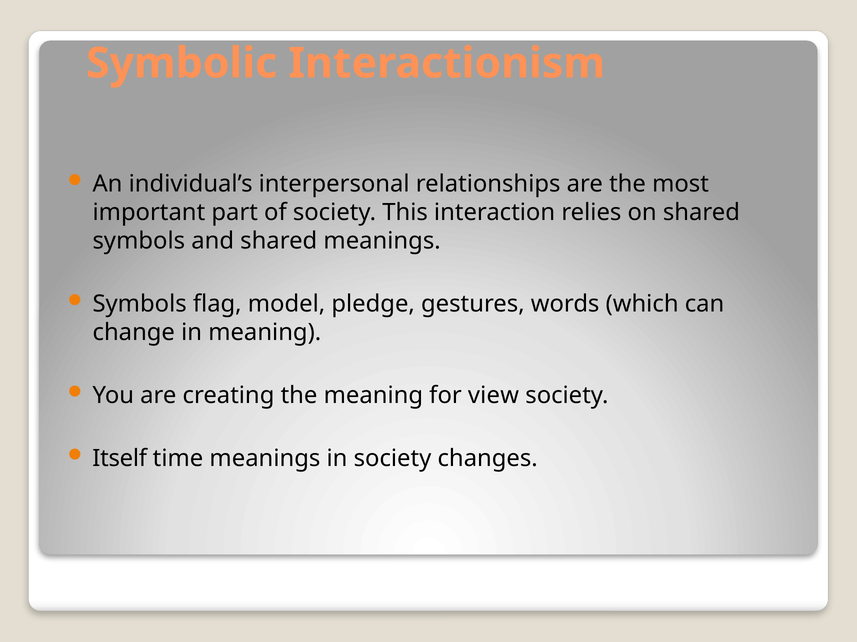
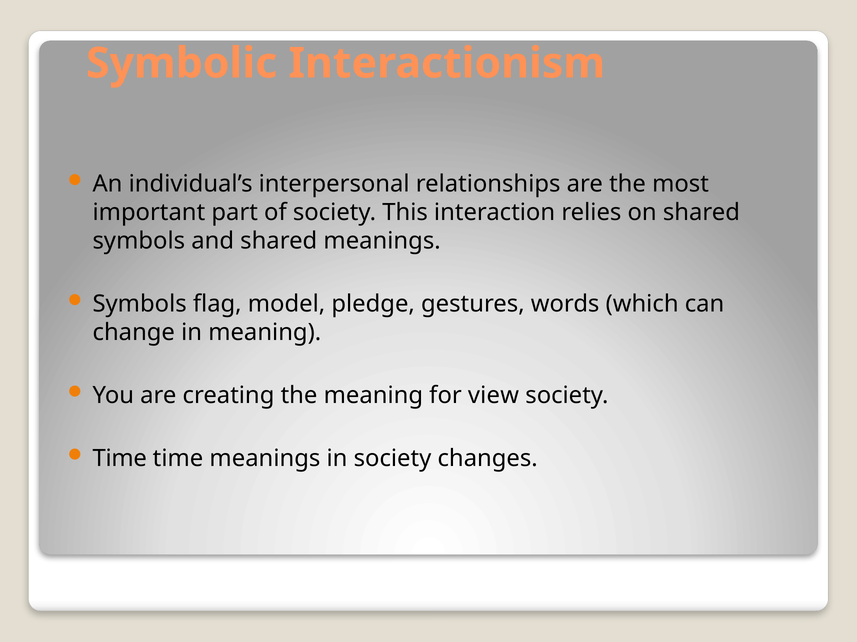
Itself: Itself -> Time (120, 459)
